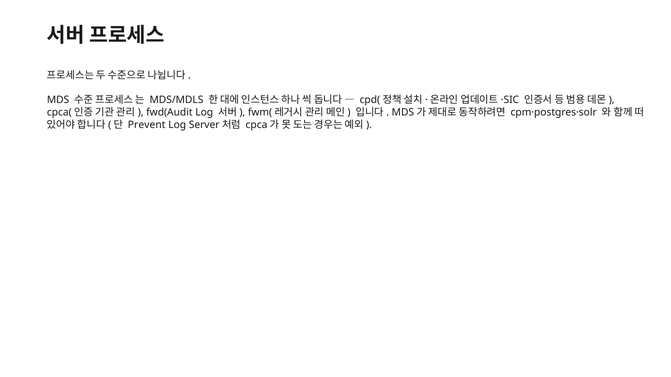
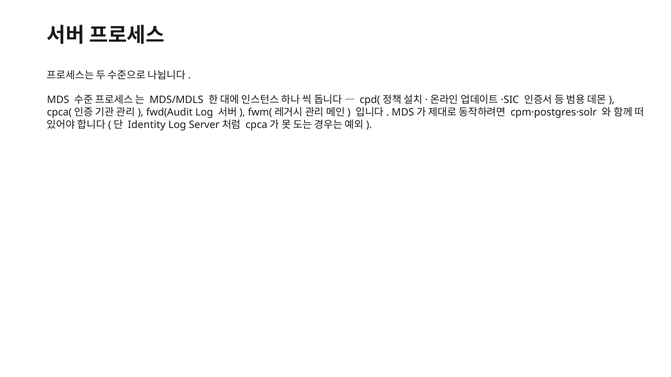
Prevent: Prevent -> Identity (147, 125)
